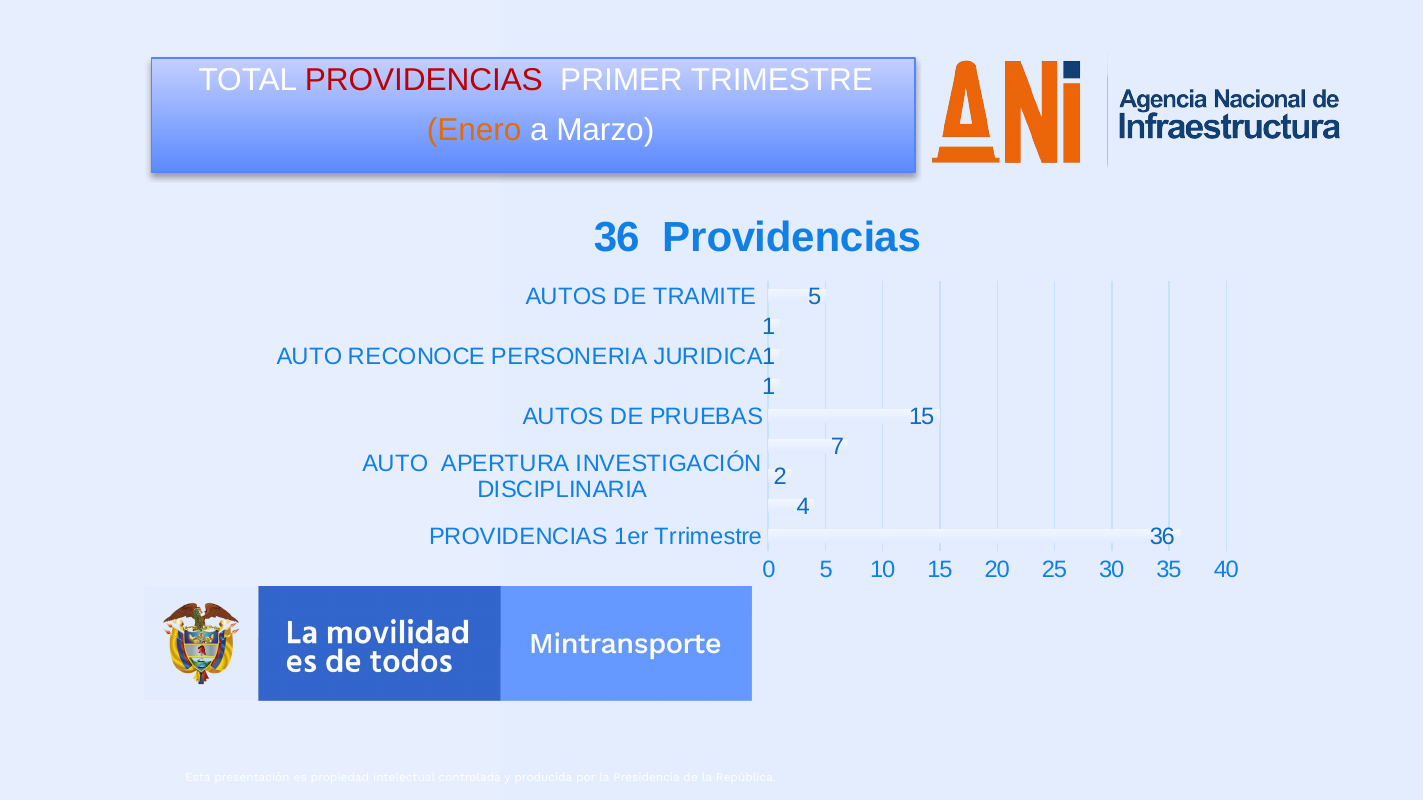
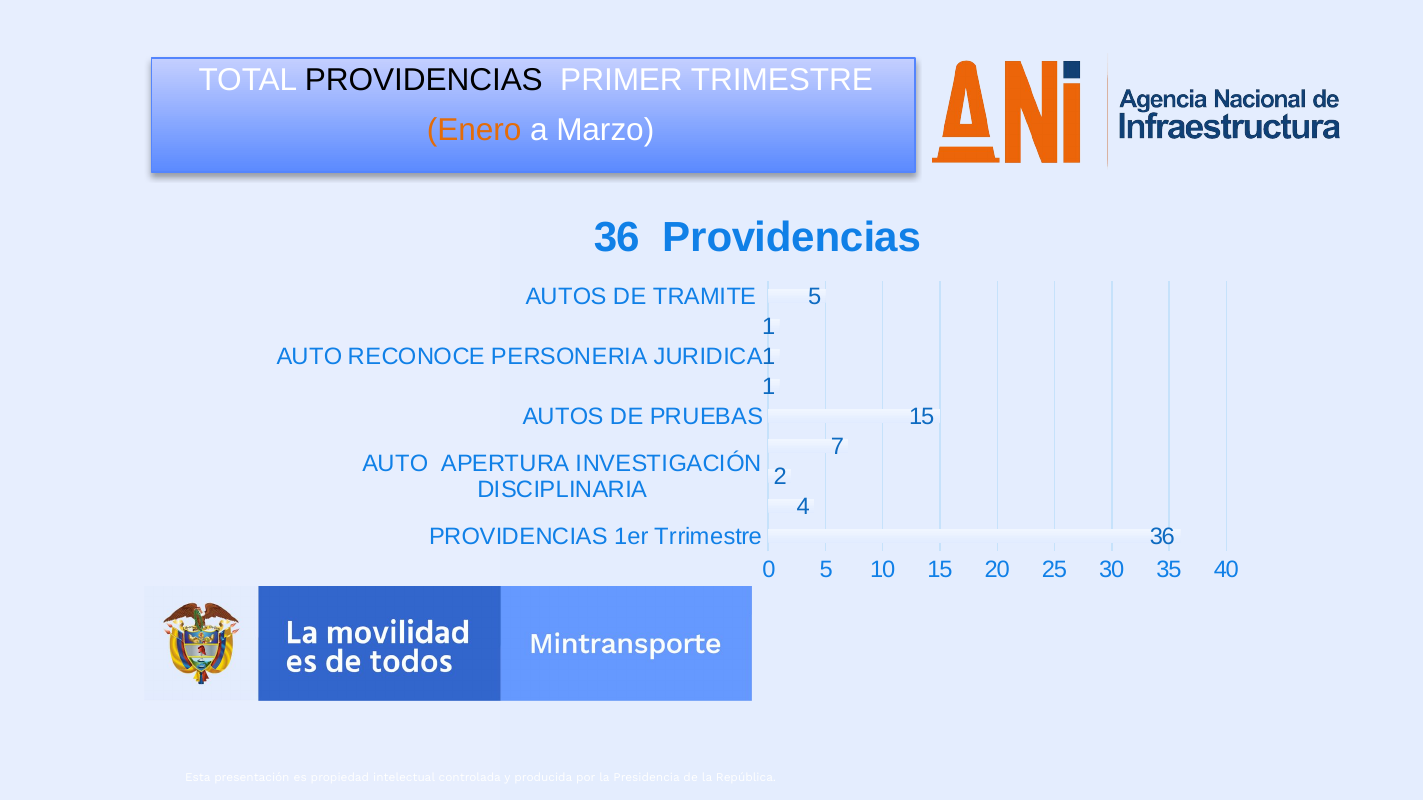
PROVIDENCIAS colour: red -> black (424, 80)
